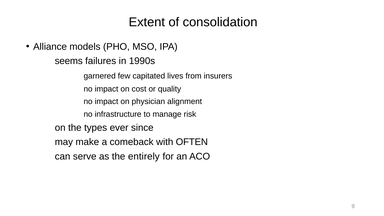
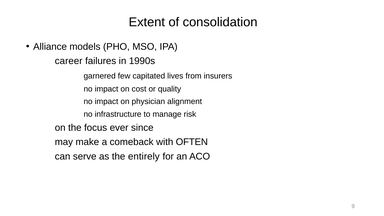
seems: seems -> career (69, 61)
types: types -> focus (96, 128)
